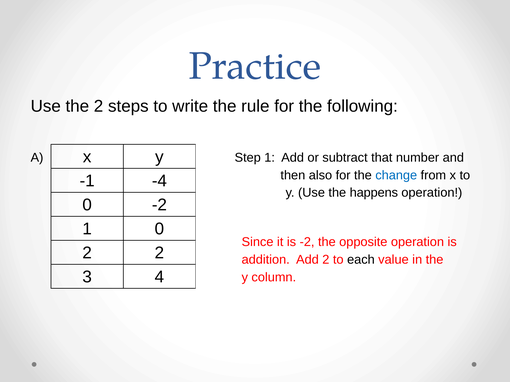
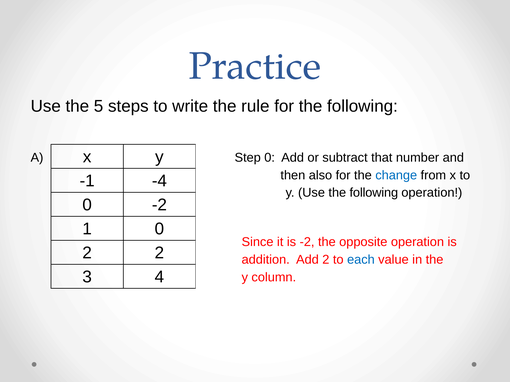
the 2: 2 -> 5 (99, 106)
Step 1: 1 -> 0 (270, 158)
Use the happens: happens -> following (374, 193)
each colour: black -> blue (361, 260)
